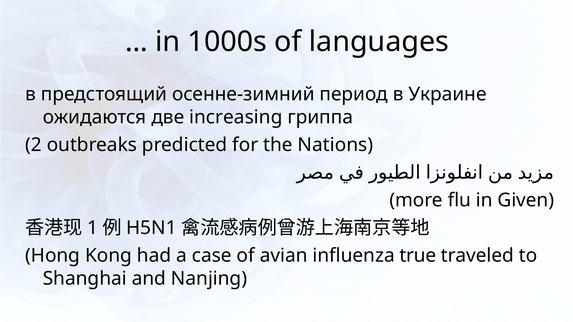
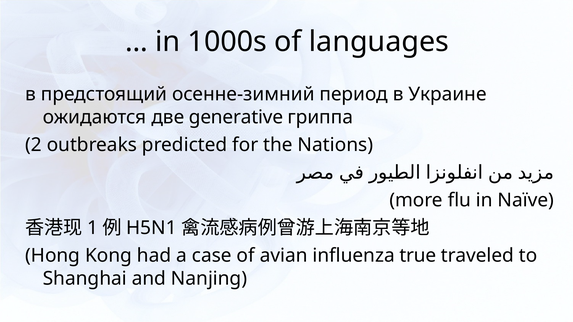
increasing: increasing -> generative (236, 117)
Given: Given -> Naïve (526, 200)
